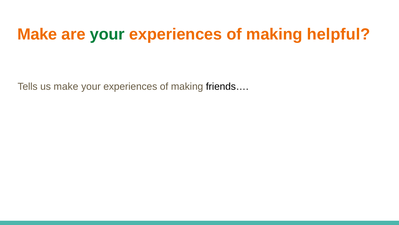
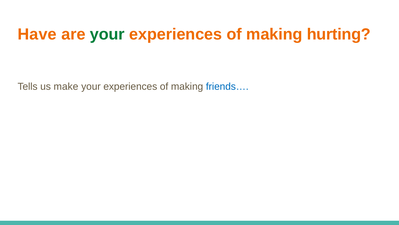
Make: Make -> Have (37, 34)
helpful: helpful -> hurting (339, 34)
friends… colour: black -> blue (227, 86)
